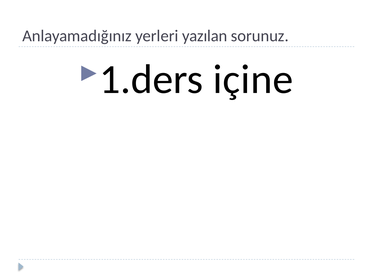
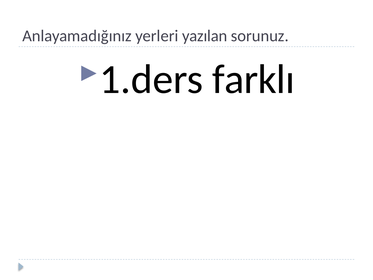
içine: içine -> farklı (253, 79)
